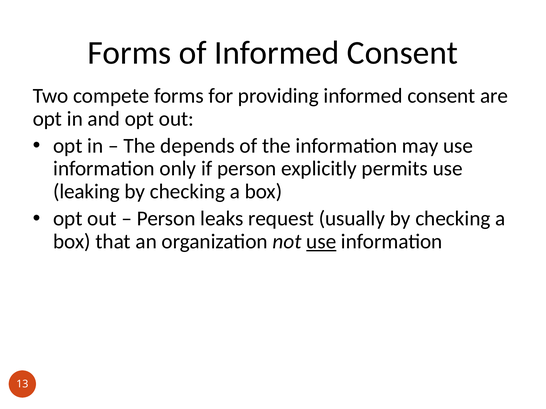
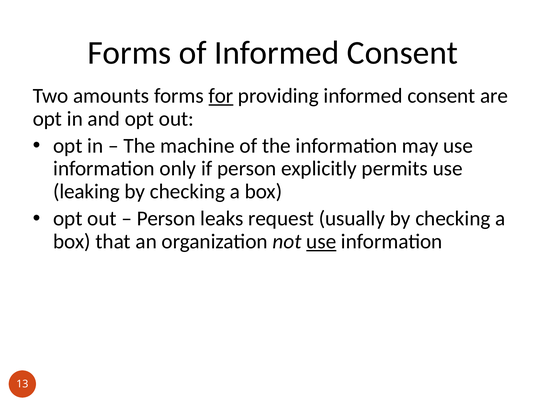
compete: compete -> amounts (111, 96)
for underline: none -> present (221, 96)
depends: depends -> machine (197, 146)
